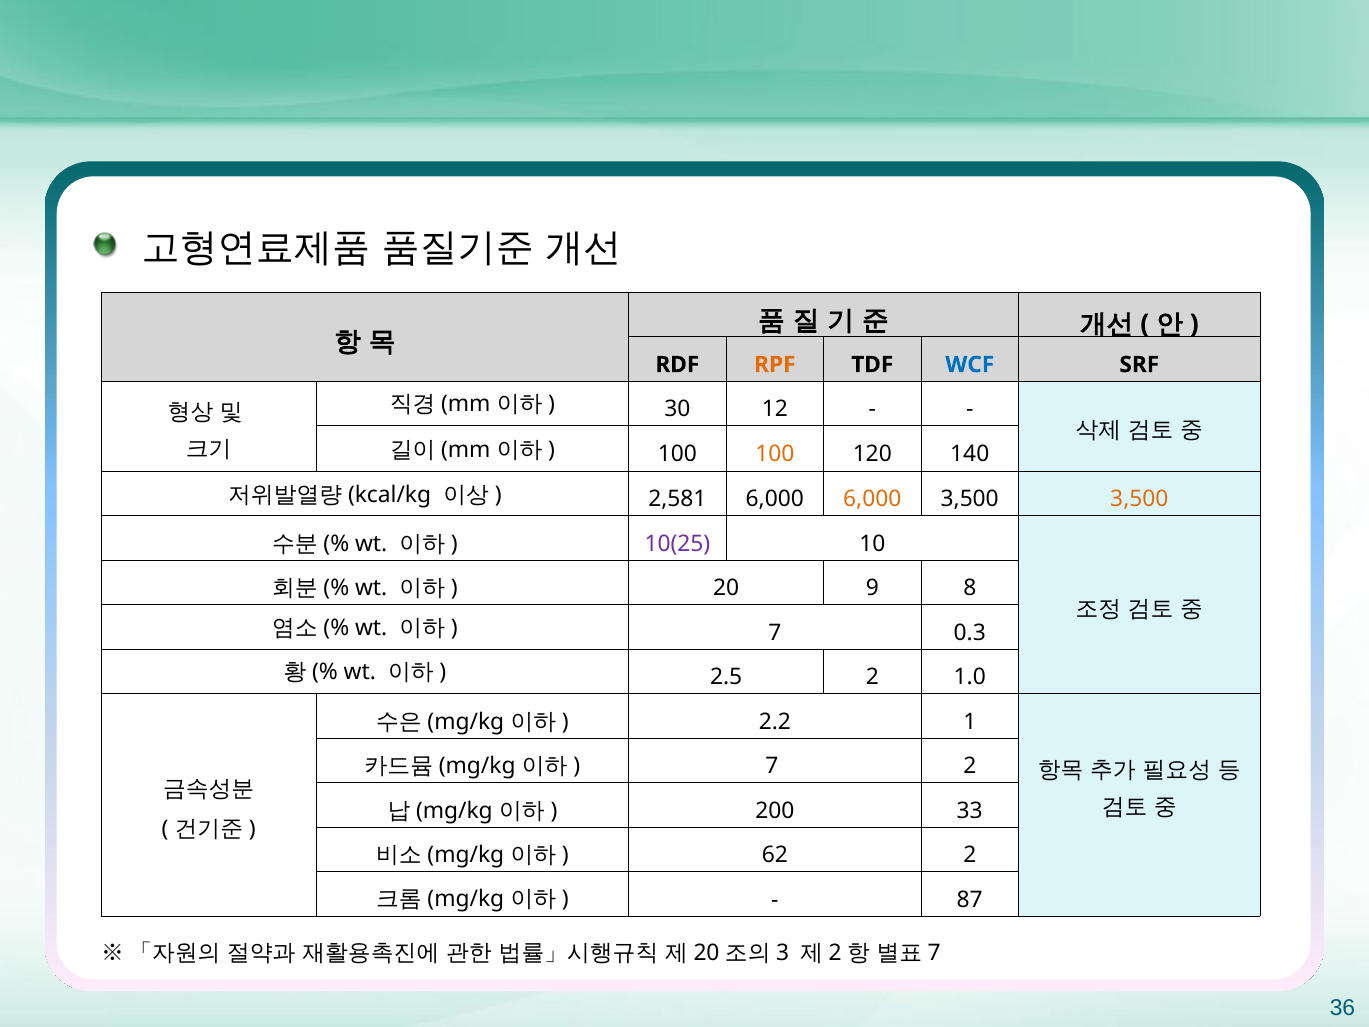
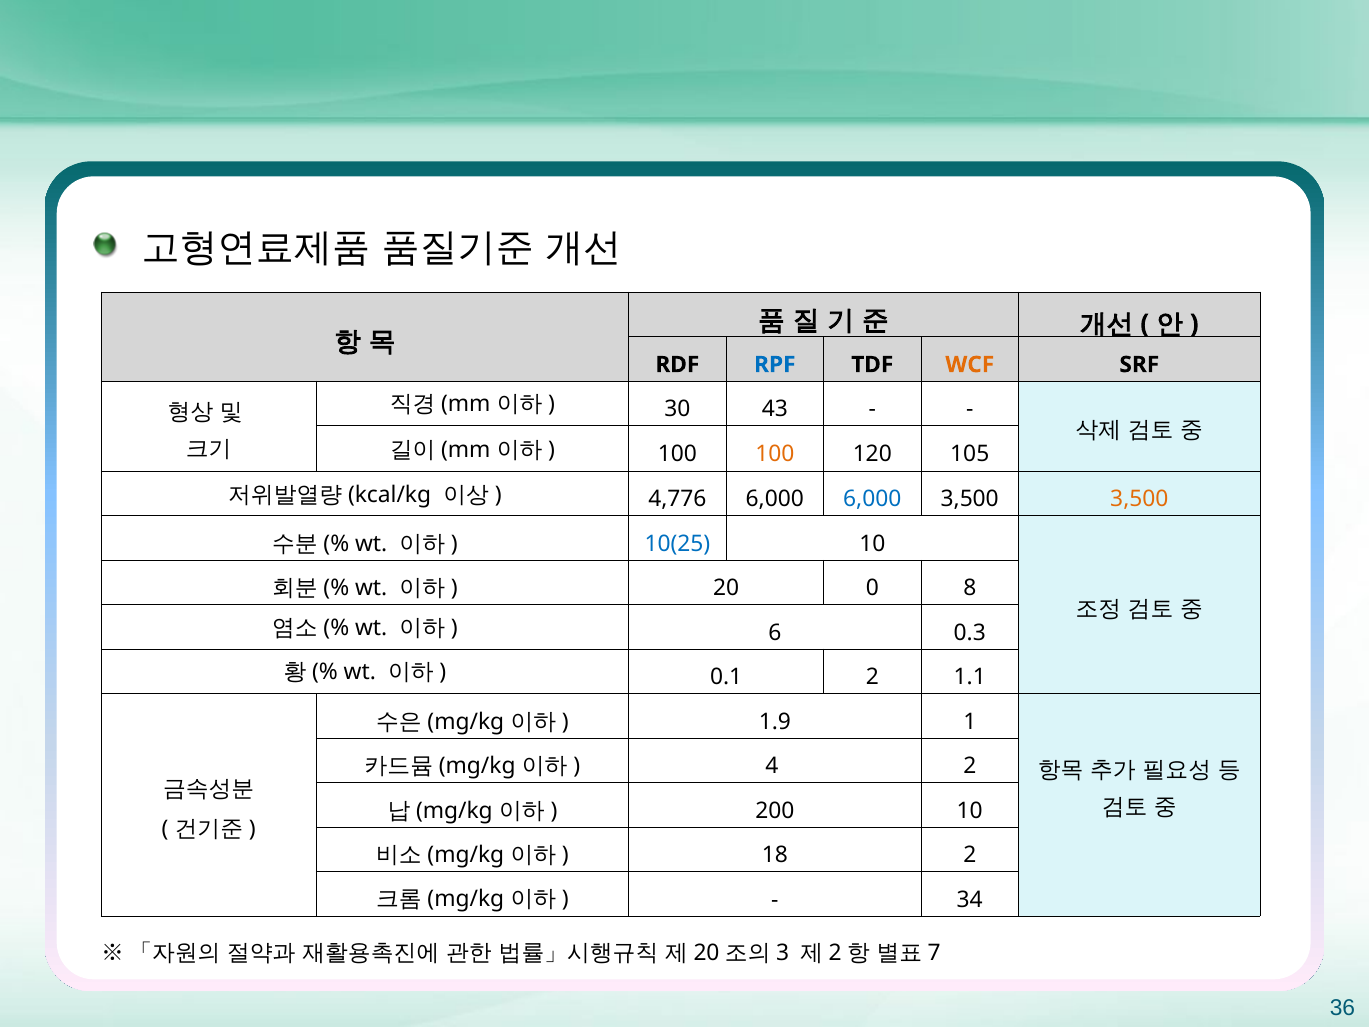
RPF colour: orange -> blue (775, 365)
WCF colour: blue -> orange (970, 365)
12: 12 -> 43 (775, 409)
140: 140 -> 105 (970, 454)
2,581: 2,581 -> 4,776 (677, 499)
6,000 colour: orange -> blue (872, 499)
10(25 colour: purple -> blue (677, 544)
9: 9 -> 0 (872, 588)
7: 7 -> 6 (775, 633)
2.5: 2.5 -> 0.1 (726, 677)
1.0: 1.0 -> 1.1 (970, 677)
2.2: 2.2 -> 1.9 (775, 721)
7: 7 -> 4 (772, 766)
200 33: 33 -> 10 (970, 810)
62: 62 -> 18 (775, 855)
87: 87 -> 34 (970, 899)
